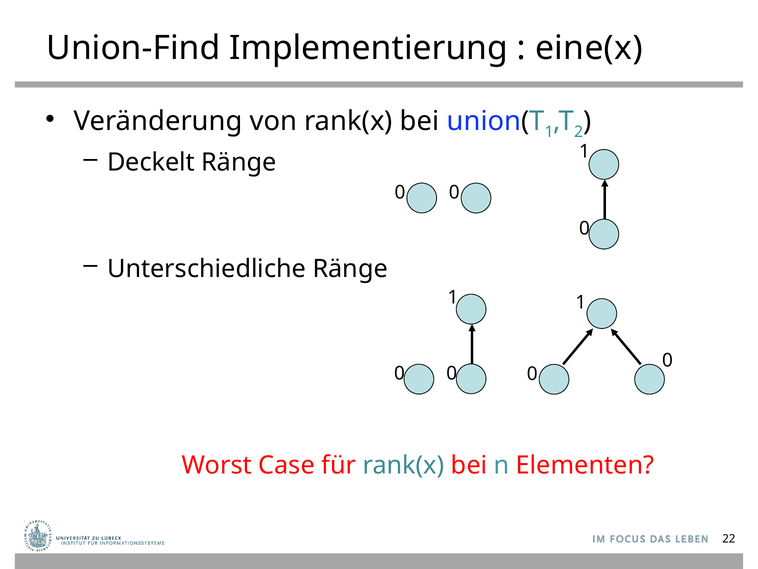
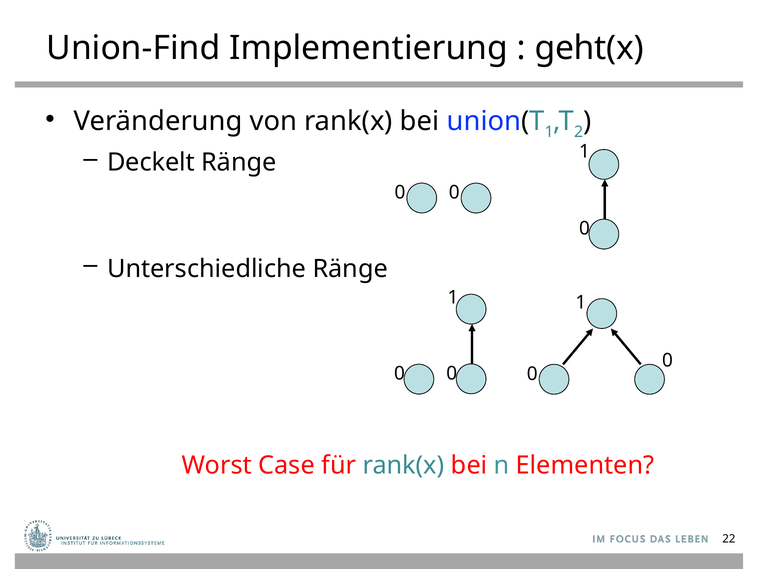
eine(x: eine(x -> geht(x (589, 48)
